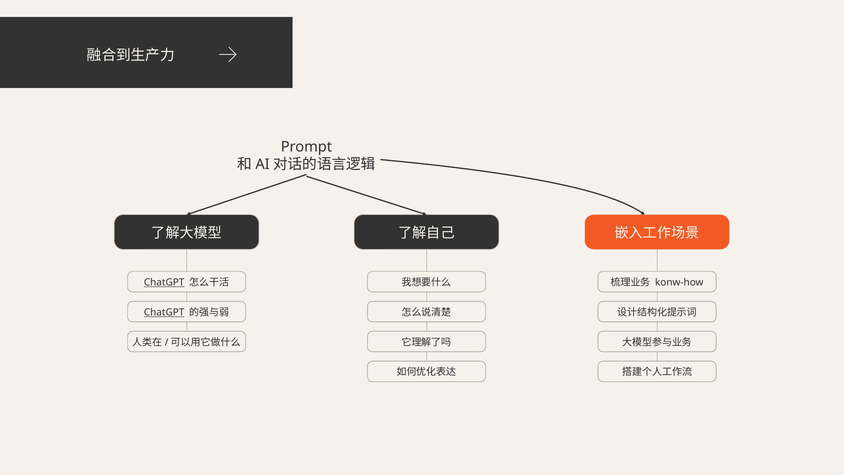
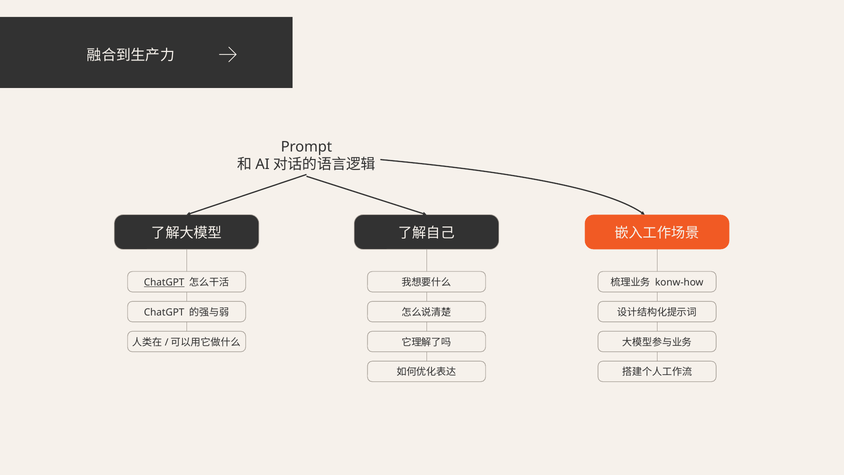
ChatGPT underline: present -> none (164, 312)
